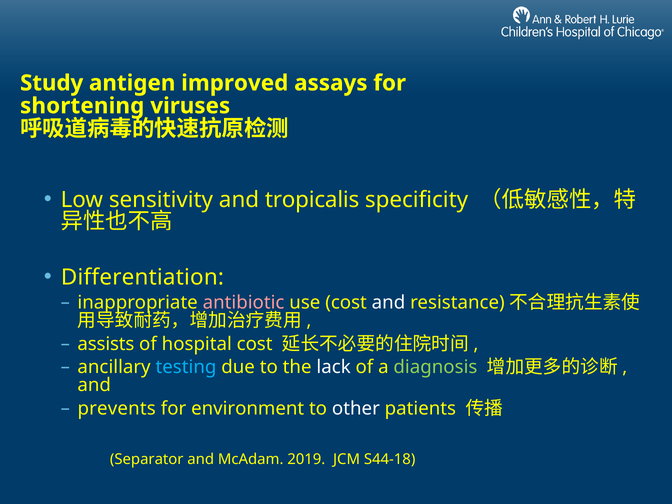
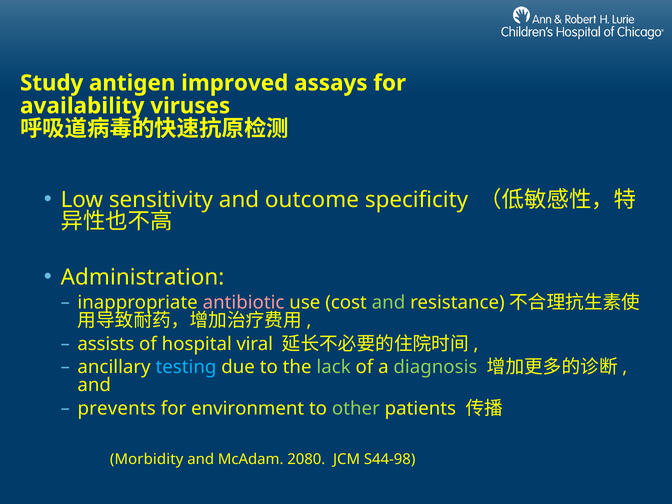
shortening: shortening -> availability (82, 106)
tropicalis: tropicalis -> outcome (312, 200)
Differentiation: Differentiation -> Administration (143, 277)
and colour: white -> light green (389, 303)
hospital cost: cost -> viral (255, 344)
lack colour: white -> light green (334, 367)
other colour: white -> light green (356, 408)
Separator: Separator -> Morbidity (147, 459)
2019: 2019 -> 2080 (306, 459)
S44-18: S44-18 -> S44-98 (390, 459)
